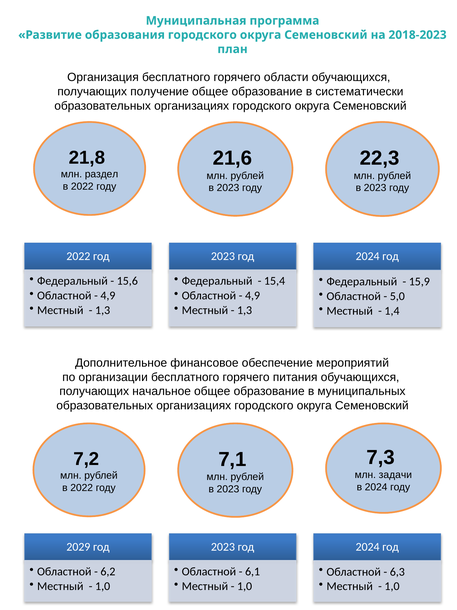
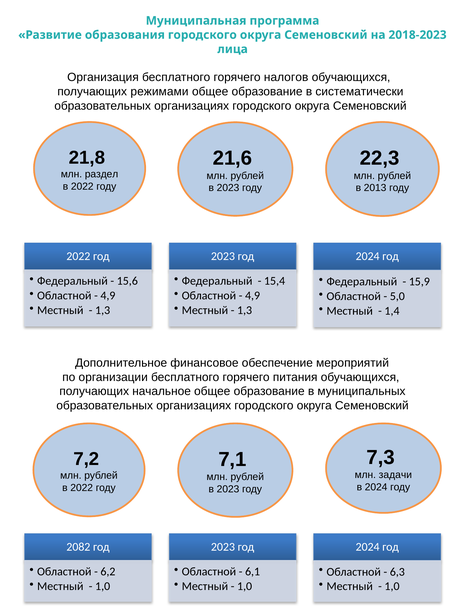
план: план -> лица (233, 49)
области: области -> налогов (286, 77)
получение: получение -> режимами (159, 91)
2023: 2023 -> 2013 (375, 188)
2029: 2029 -> 2082 (78, 546)
